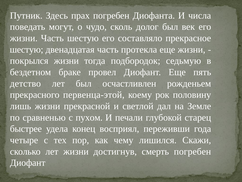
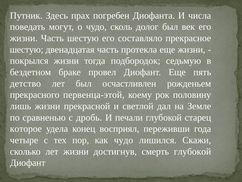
пухом: пухом -> дробь (89, 117)
быстрее: быстрее -> которое (26, 128)
как чему: чему -> чудо (124, 140)
смерть погребен: погребен -> глубокой (192, 151)
